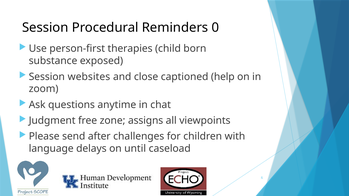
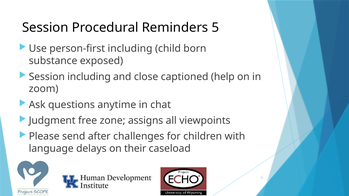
0: 0 -> 5 (215, 28)
person-first therapies: therapies -> including (130, 49)
Session websites: websites -> including (89, 77)
until: until -> their (135, 149)
